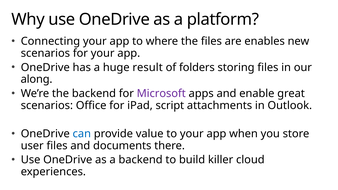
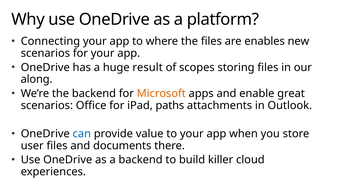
folders: folders -> scopes (197, 67)
Microsoft colour: purple -> orange (161, 94)
script: script -> paths (170, 105)
